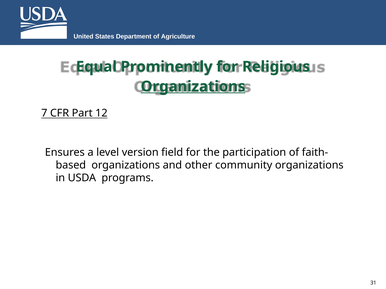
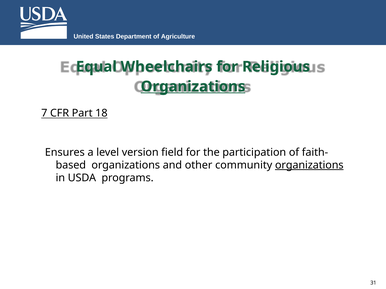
Prominently: Prominently -> Wheelchairs (167, 67)
12: 12 -> 18 (101, 113)
organizations underline: none -> present (309, 165)
